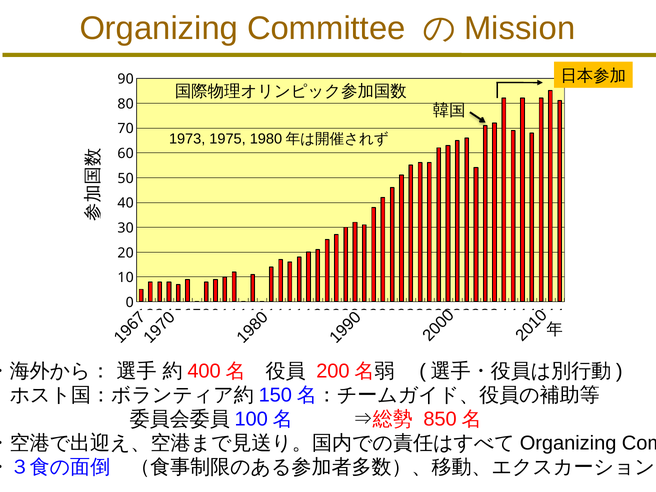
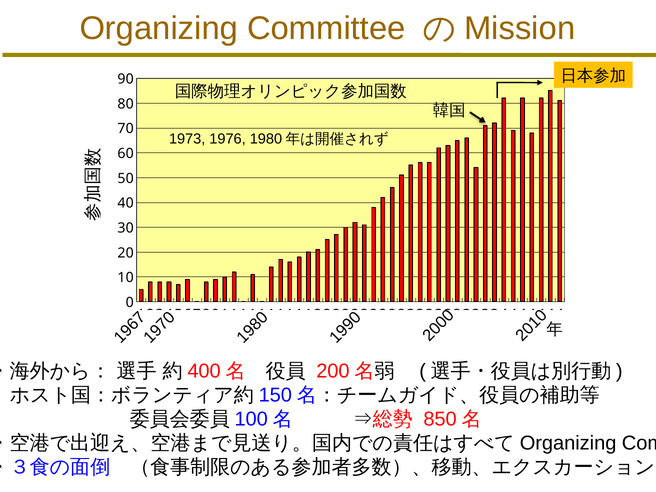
1975: 1975 -> 1976 (228, 139)
